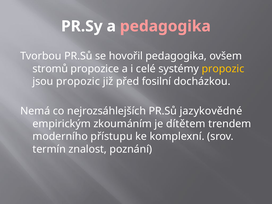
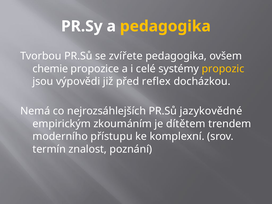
pedagogika colour: pink -> yellow (165, 26)
hovořil: hovořil -> zvířete (126, 56)
stromů: stromů -> chemie (50, 69)
jsou propozic: propozic -> výpovědi (78, 81)
fosilní: fosilní -> reflex (156, 81)
